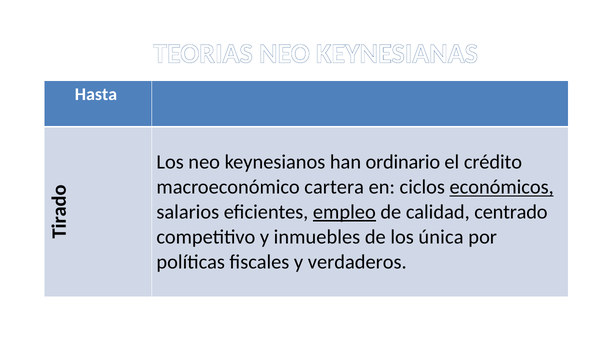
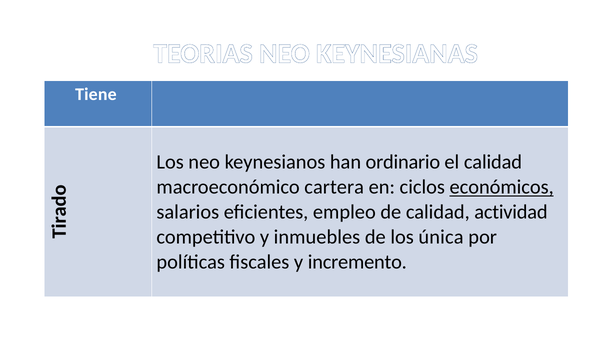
Hasta: Hasta -> Tiene (96, 94)
el crédito: crédito -> calidad (493, 162)
empleo underline: present -> none (344, 212)
centrado: centrado -> actividad (511, 212)
verdaderos: verdaderos -> incremento (357, 262)
